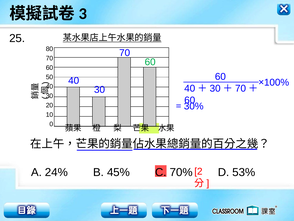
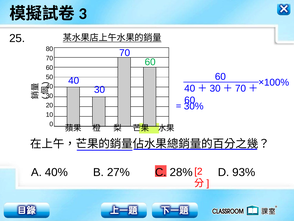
24%: 24% -> 40% (56, 172)
45%: 45% -> 27% (118, 172)
70%: 70% -> 28% (181, 172)
53%: 53% -> 93% (244, 172)
